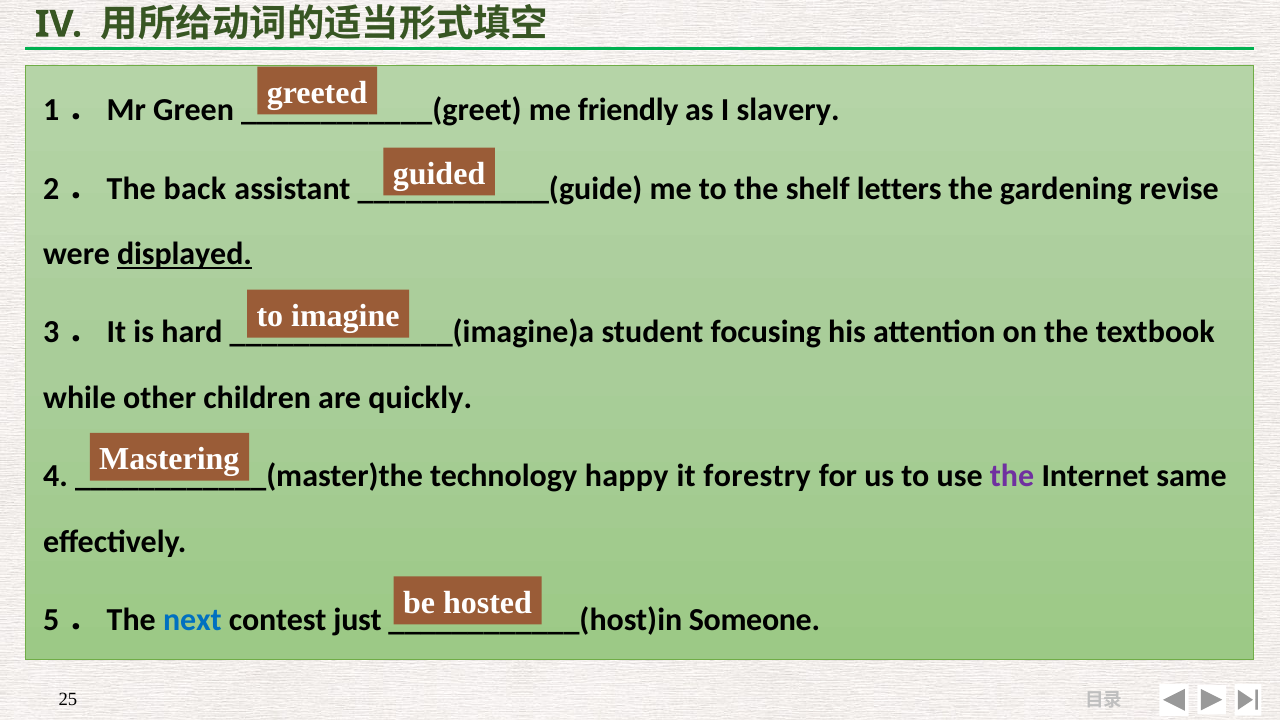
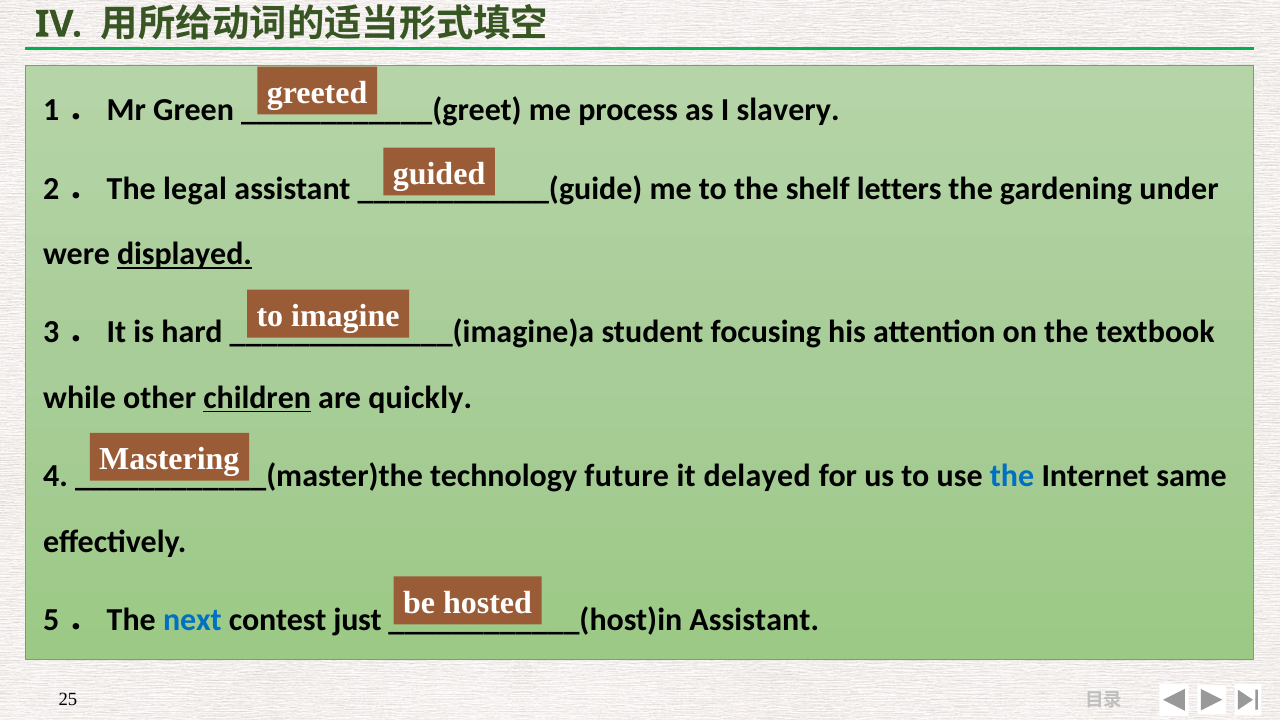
friendly: friendly -> process (628, 110)
back: back -> legal (195, 189)
revise: revise -> under (1179, 189)
children underline: none -> present (257, 398)
happy: happy -> future (627, 476)
forestry: forestry -> delayed (757, 476)
the colour: purple -> blue (1012, 476)
Someone: Someone -> Assistant (754, 620)
